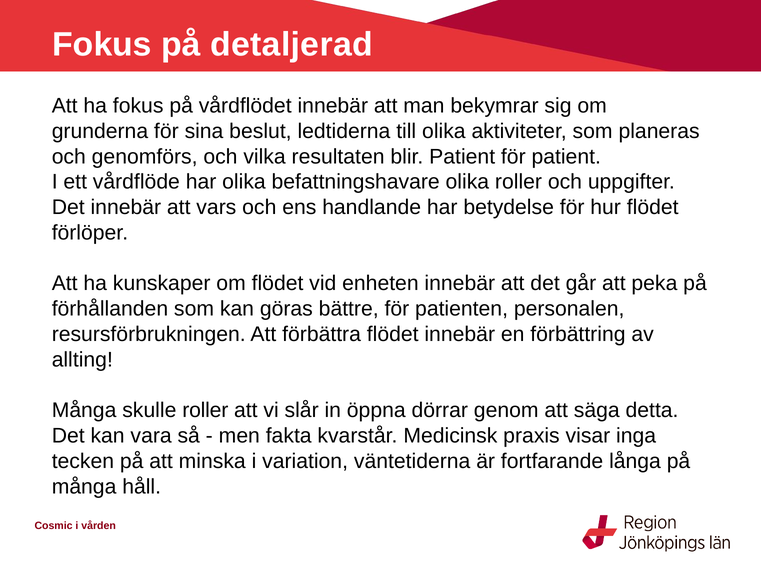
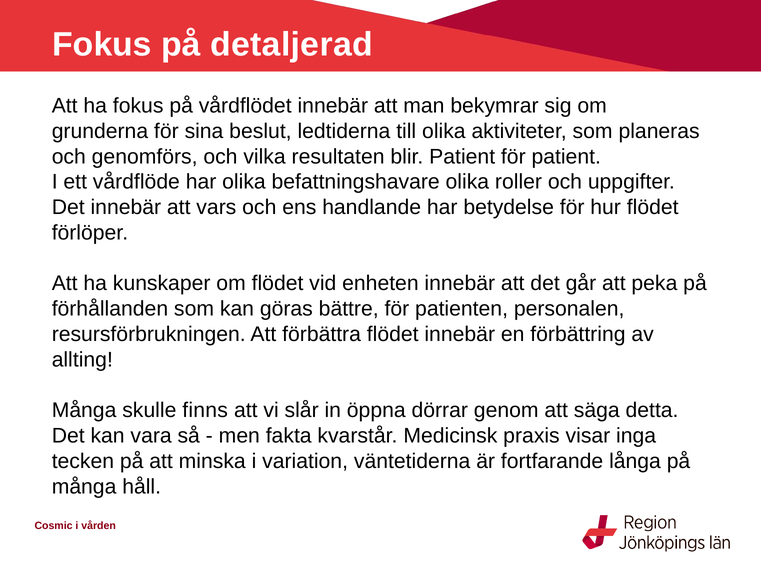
skulle roller: roller -> finns (205, 410)
